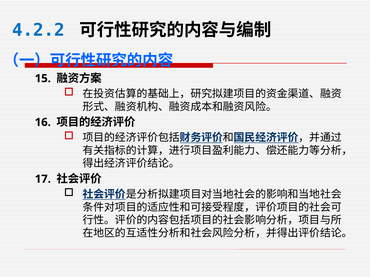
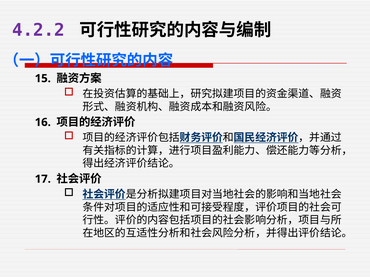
4.2.2 colour: blue -> purple (38, 30)
